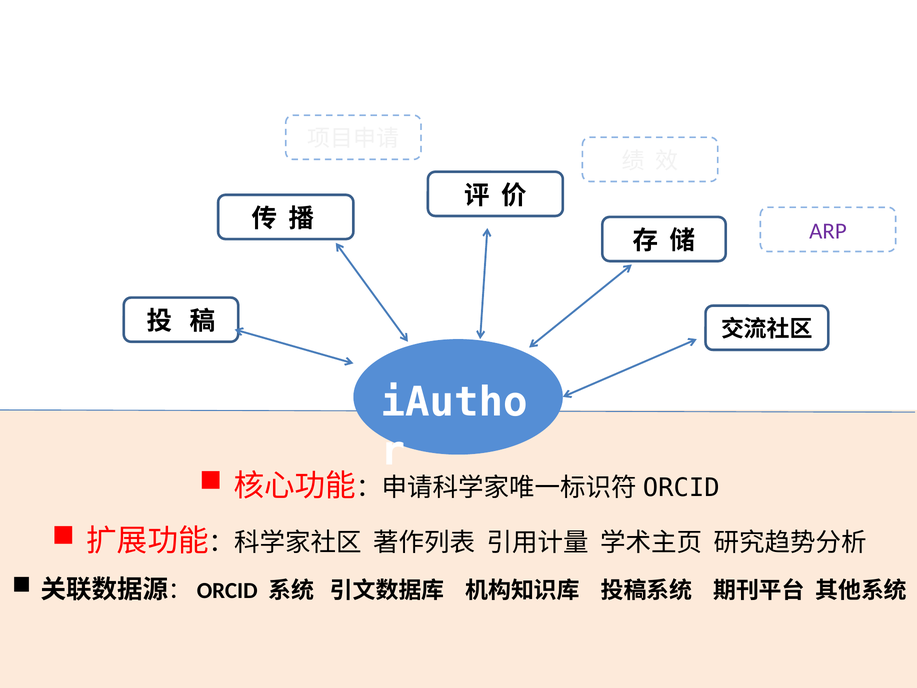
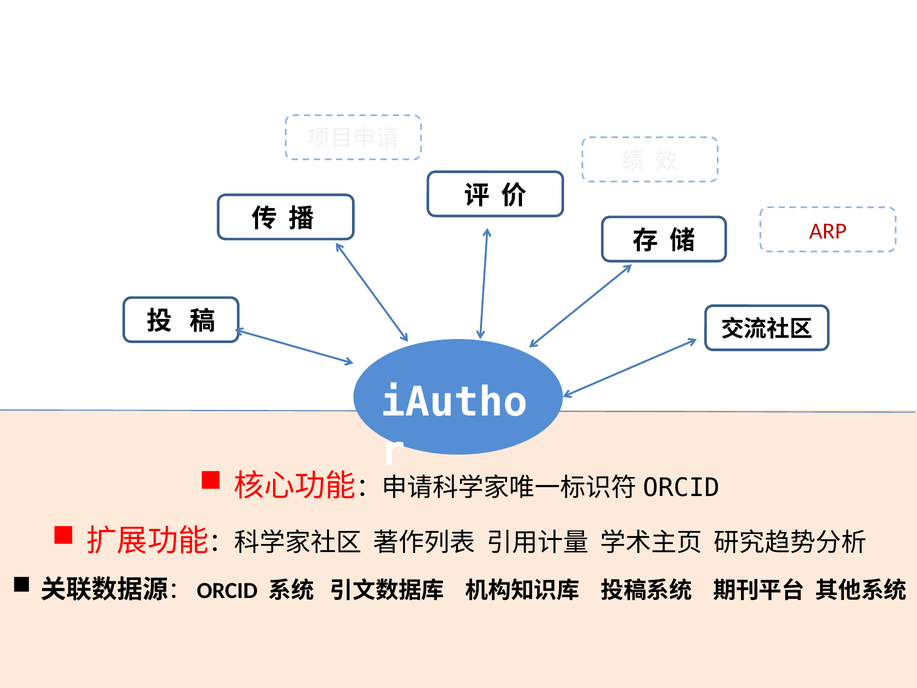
ARP colour: purple -> red (828, 231)
